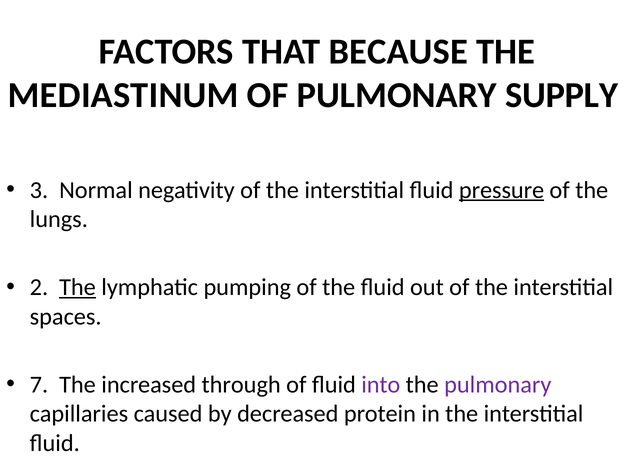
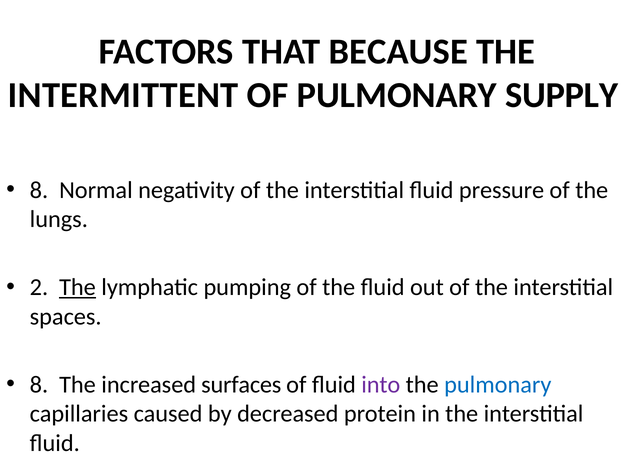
MEDIASTINUM: MEDIASTINUM -> INTERMITTENT (123, 96)
3: 3 -> 8 (39, 190)
pressure underline: present -> none (502, 190)
7: 7 -> 8 (39, 385)
through: through -> surfaces (241, 385)
pulmonary colour: purple -> blue (498, 385)
